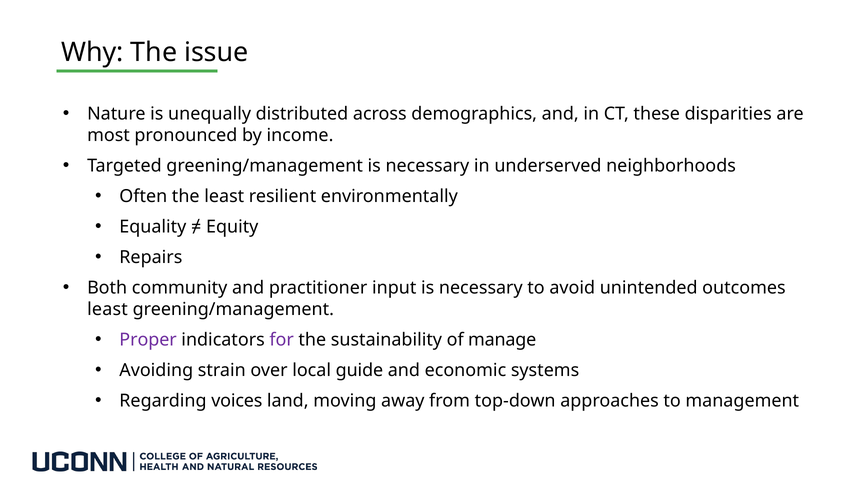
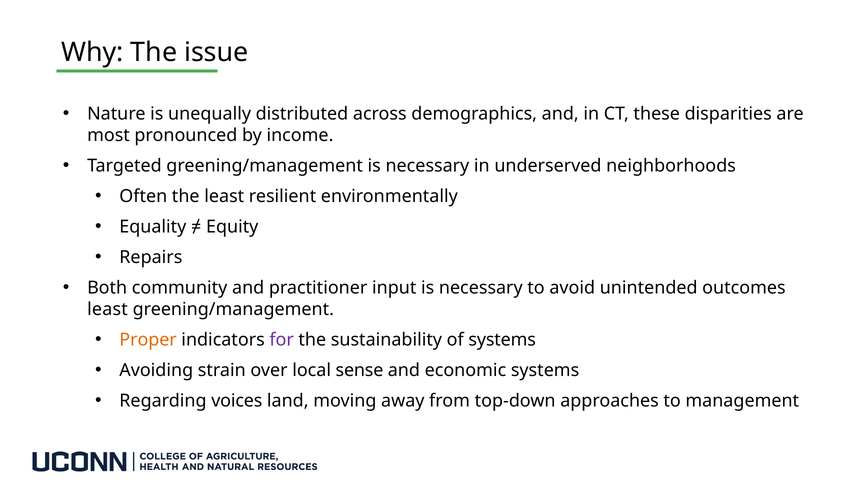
Proper colour: purple -> orange (148, 340)
of manage: manage -> systems (502, 340)
guide: guide -> sense (359, 370)
